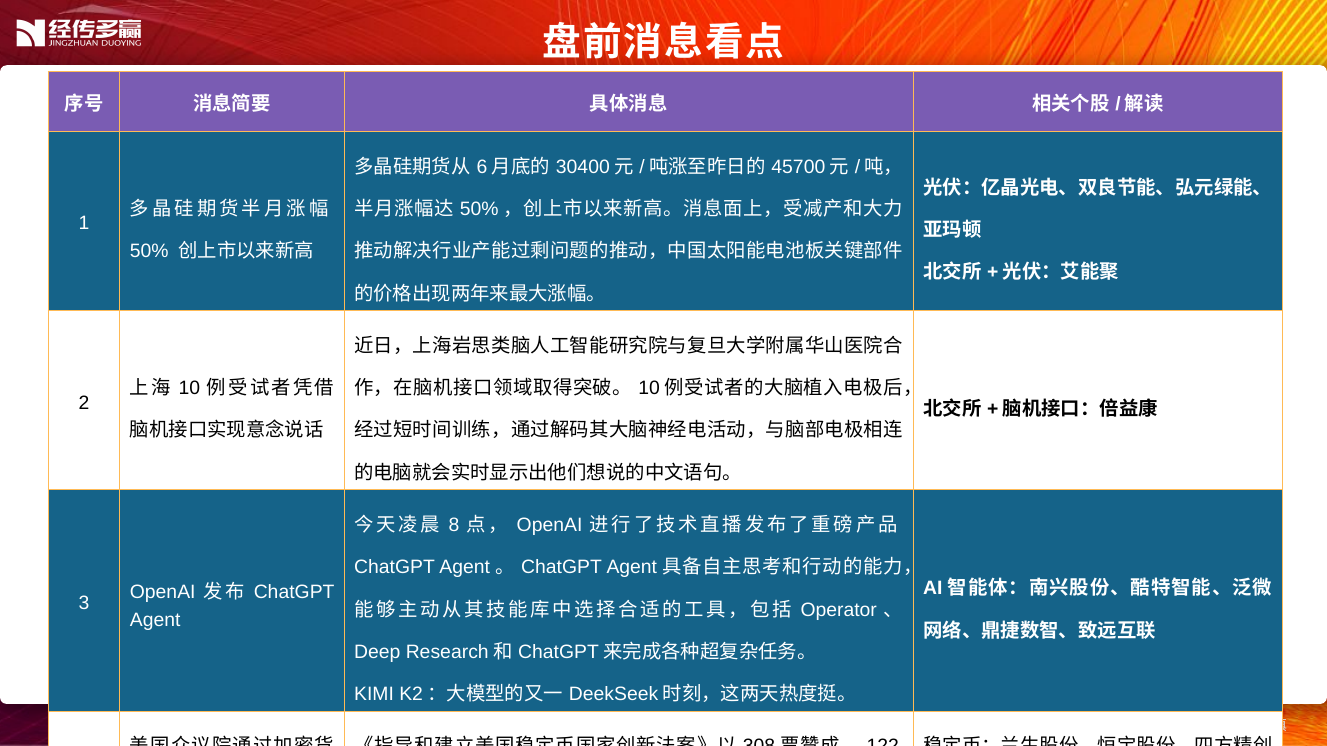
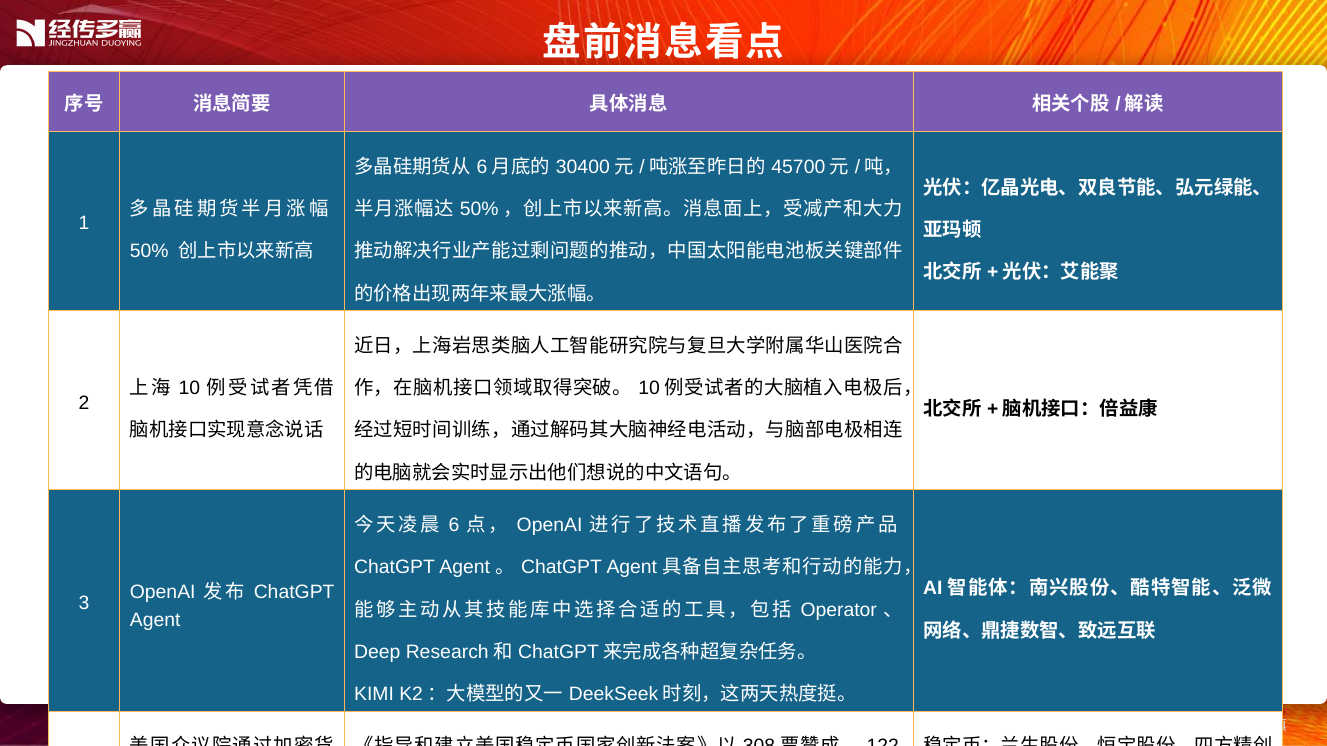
8: 8 -> 6 (454, 525)
